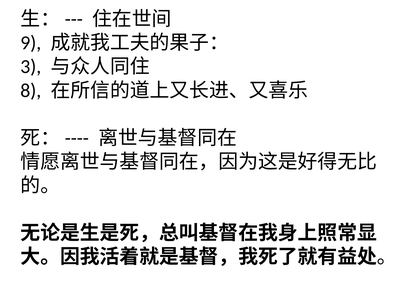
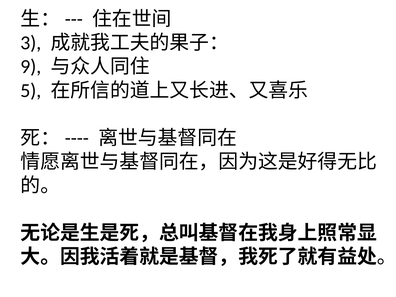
9: 9 -> 3 (31, 43)
3: 3 -> 9 (31, 67)
8: 8 -> 5 (31, 90)
